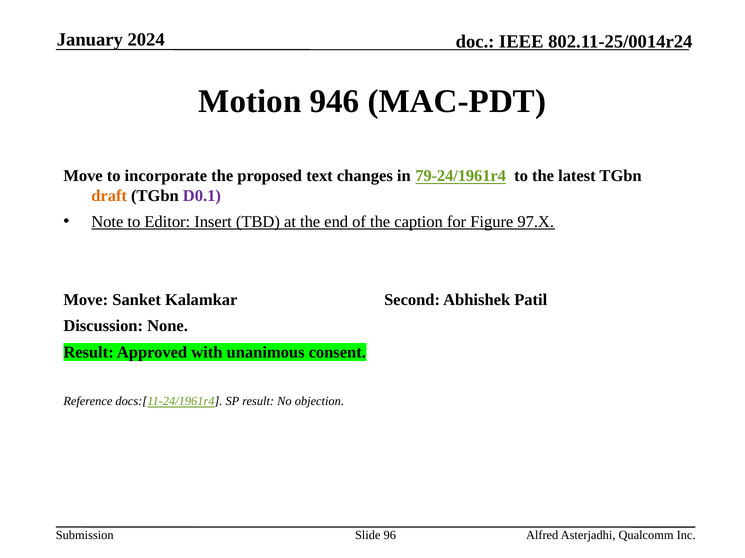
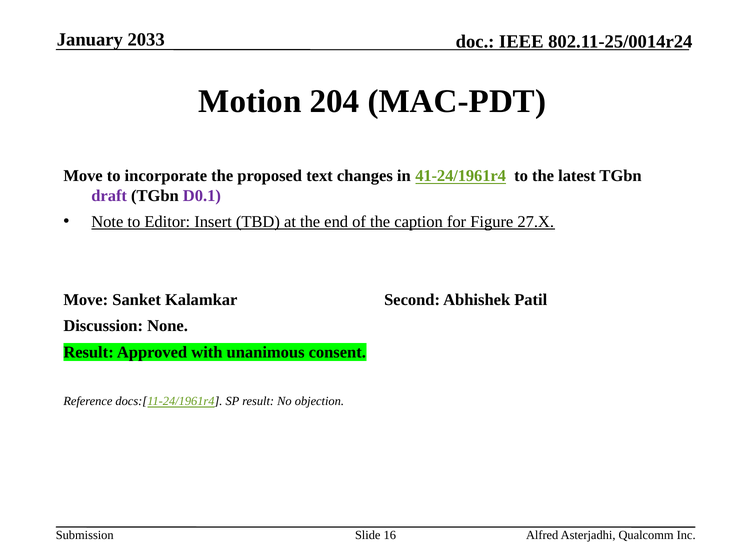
2024: 2024 -> 2033 (146, 39)
946: 946 -> 204 (335, 102)
79-24/1961r4: 79-24/1961r4 -> 41-24/1961r4 (461, 176)
draft colour: orange -> purple (109, 196)
97.X: 97.X -> 27.X (536, 222)
96: 96 -> 16 (390, 536)
